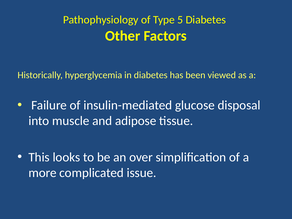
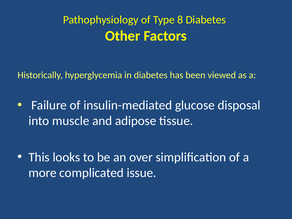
5: 5 -> 8 (180, 20)
